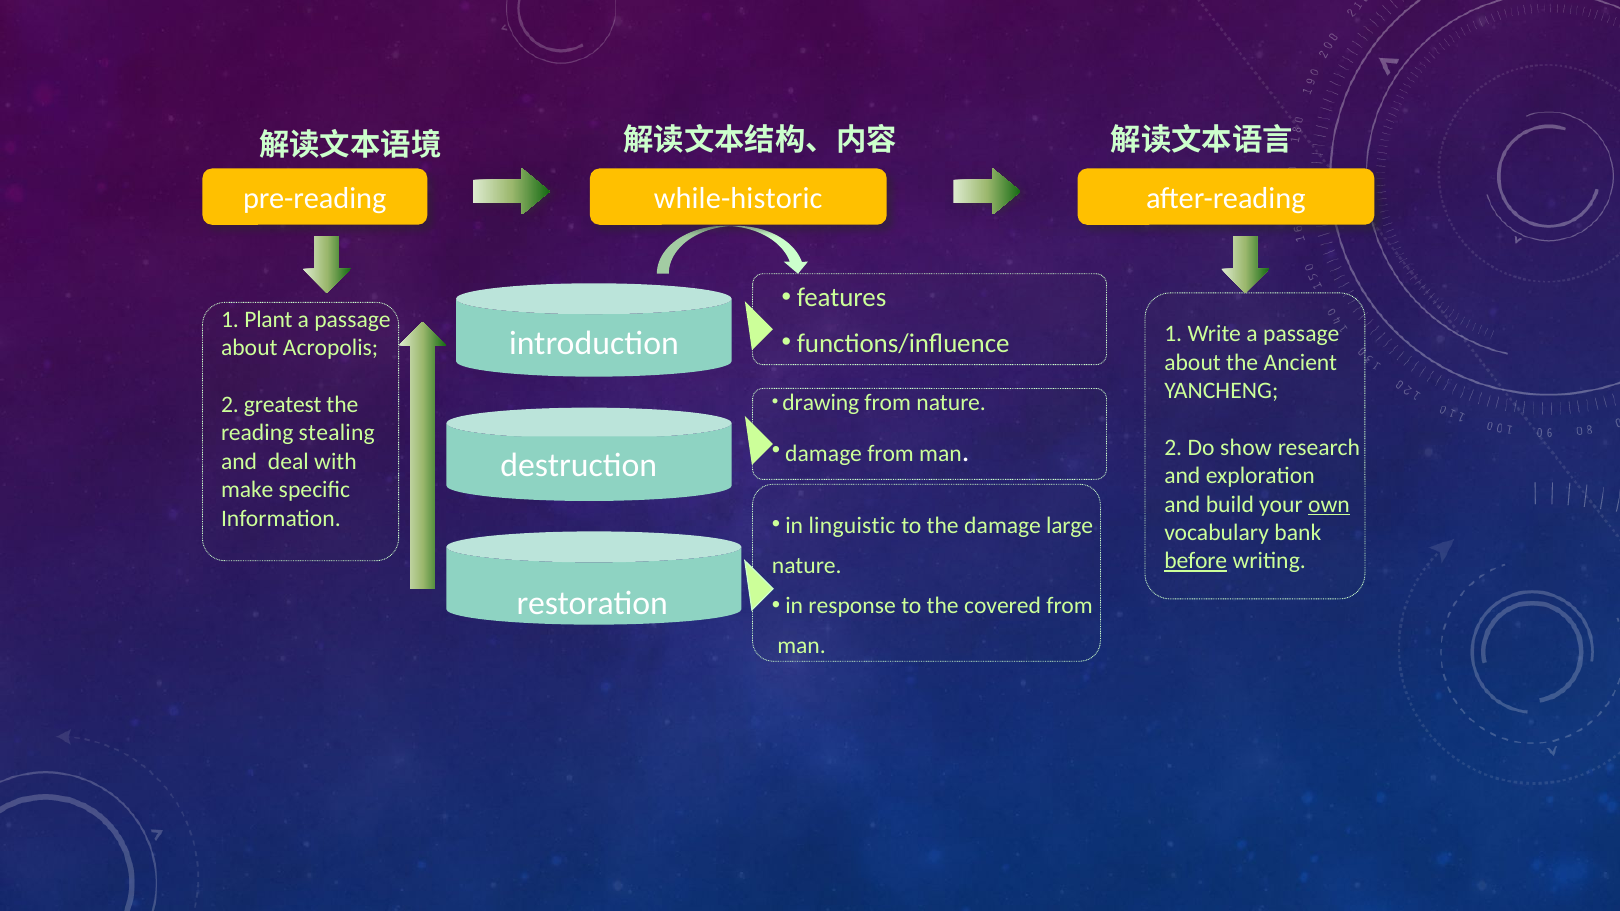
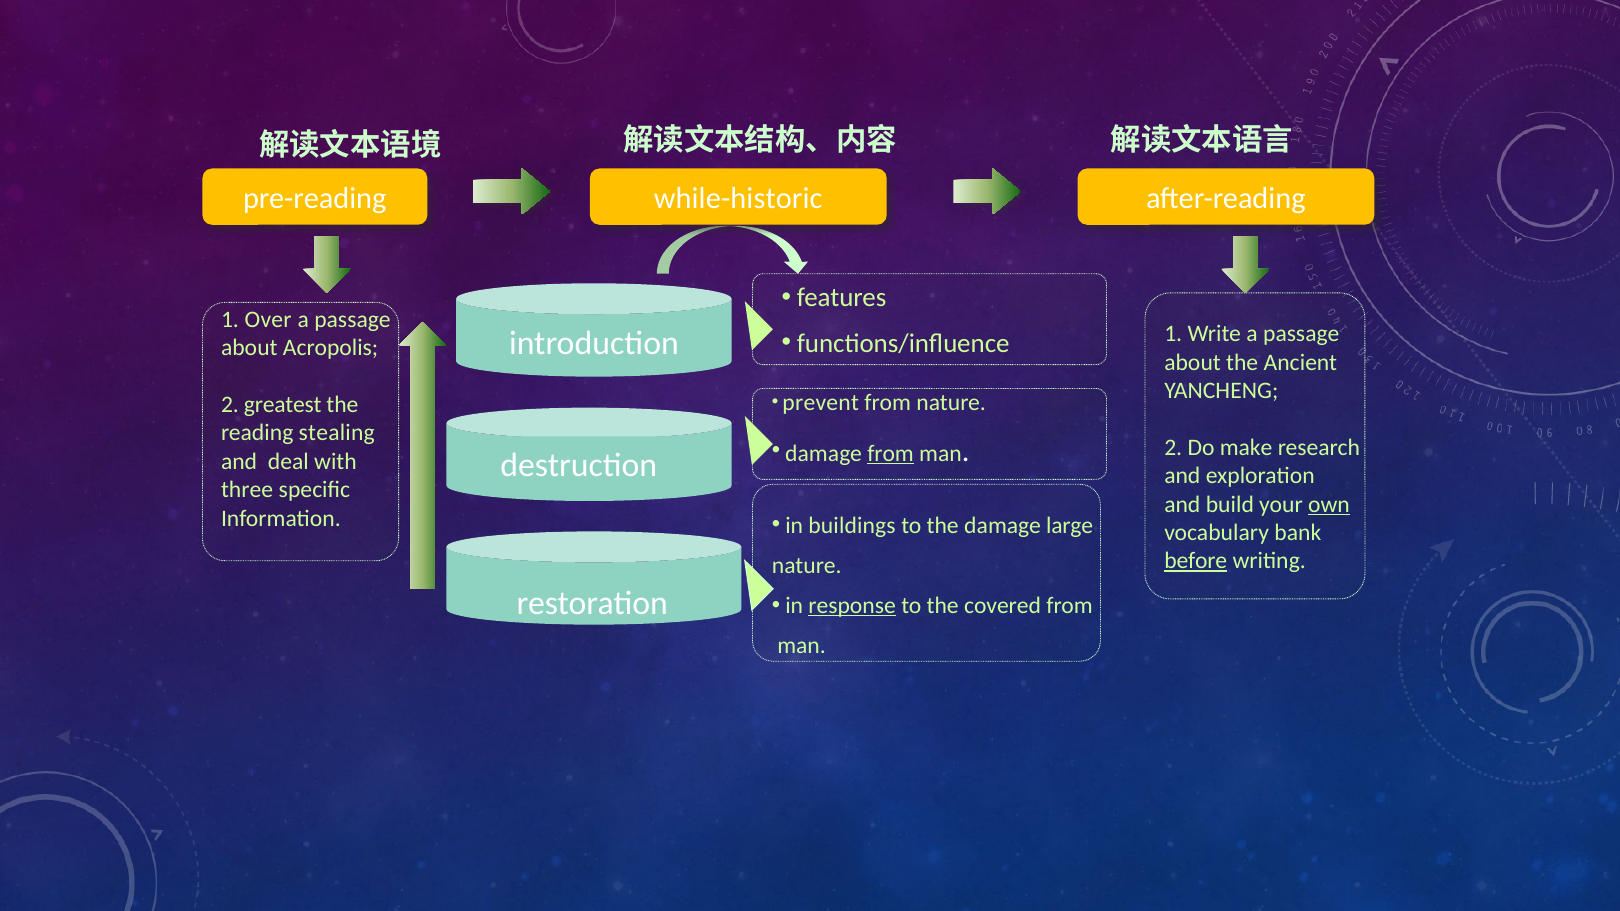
Plant: Plant -> Over (268, 320)
drawing: drawing -> prevent (821, 403)
show: show -> make (1246, 448)
from underline: none -> present (891, 454)
make: make -> three (247, 490)
linguistic: linguistic -> buildings (852, 525)
response underline: none -> present (852, 606)
